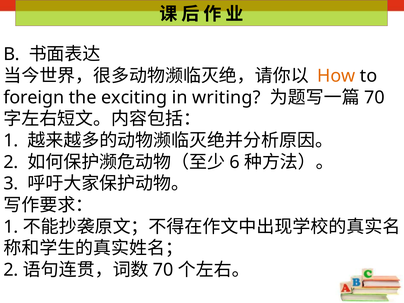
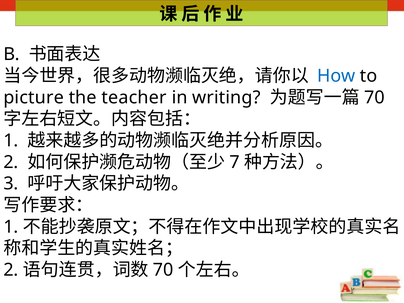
How colour: orange -> blue (336, 76)
foreign: foreign -> picture (34, 97)
exciting: exciting -> teacher (134, 97)
6: 6 -> 7 (235, 162)
